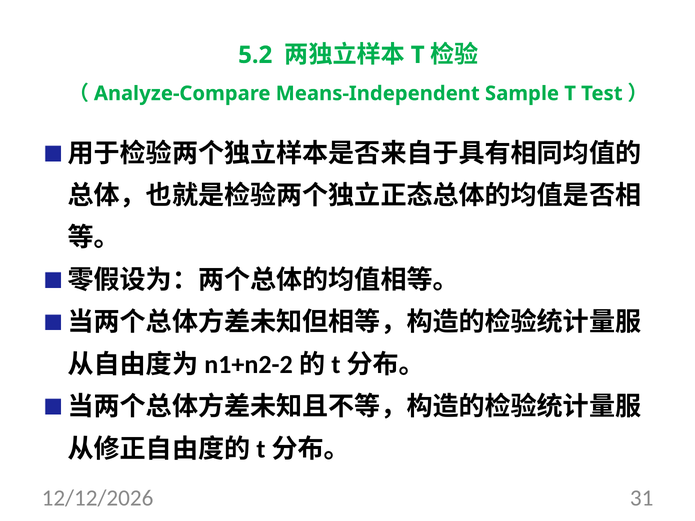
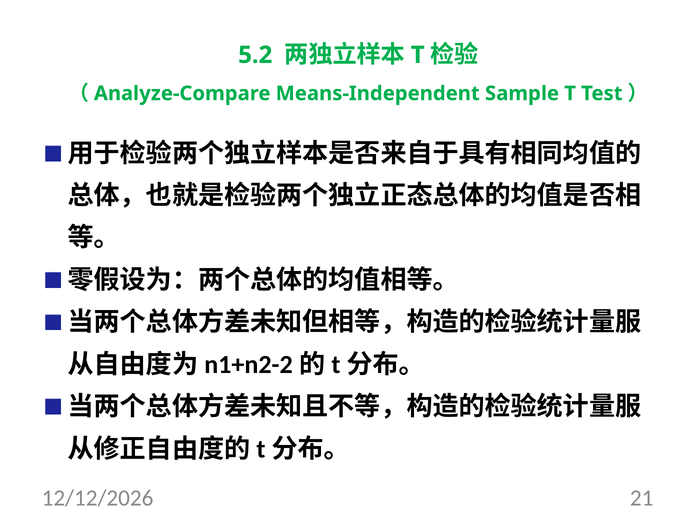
31: 31 -> 21 (642, 498)
